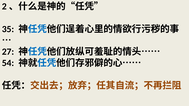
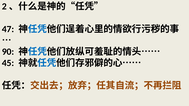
35: 35 -> 47 (8, 29)
27: 27 -> 90 (8, 52)
54: 54 -> 45 (8, 63)
